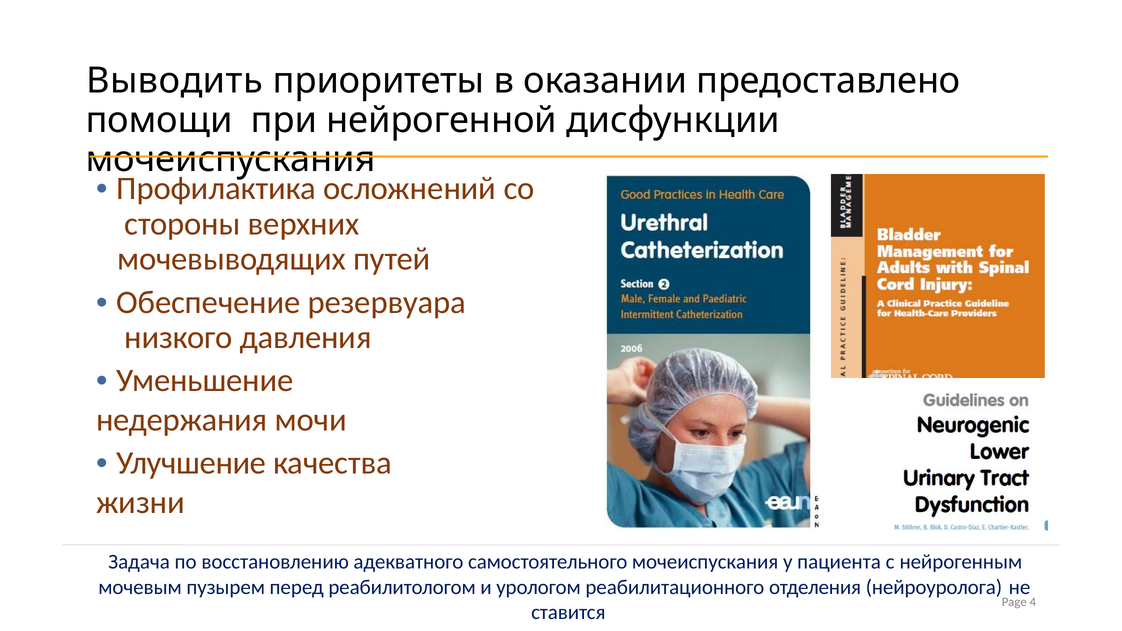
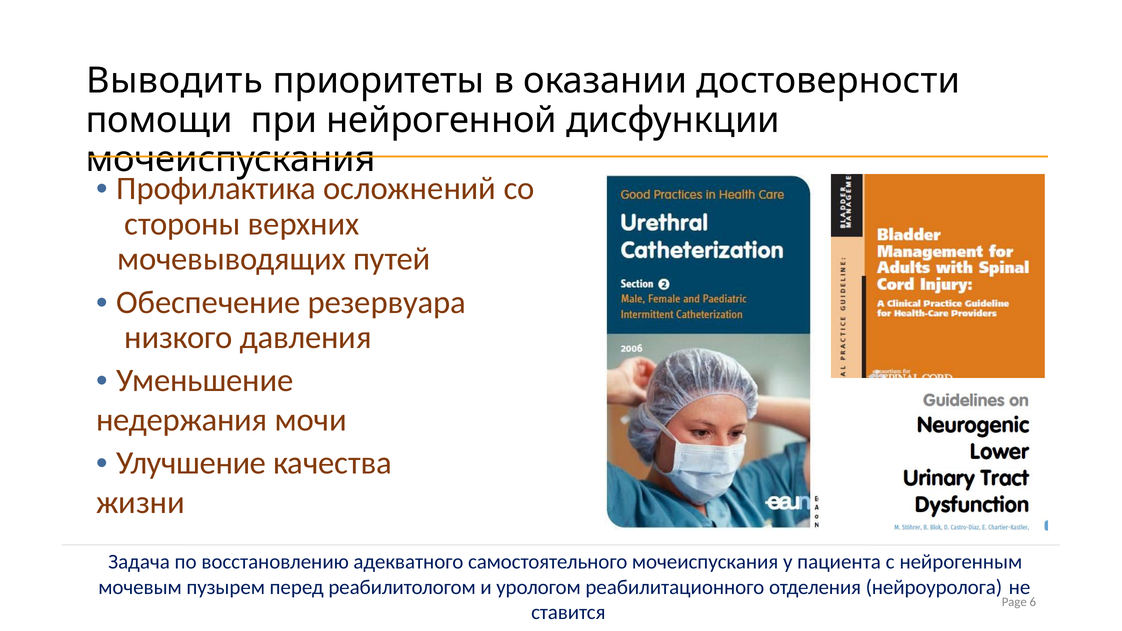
предоставлено: предоставлено -> достоверности (828, 81)
4: 4 -> 6 (1033, 602)
